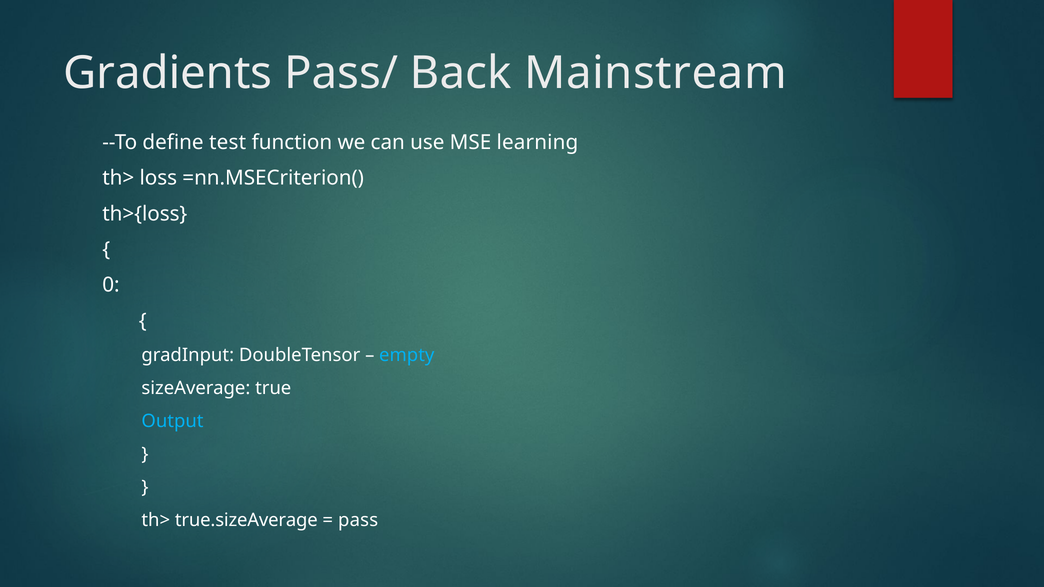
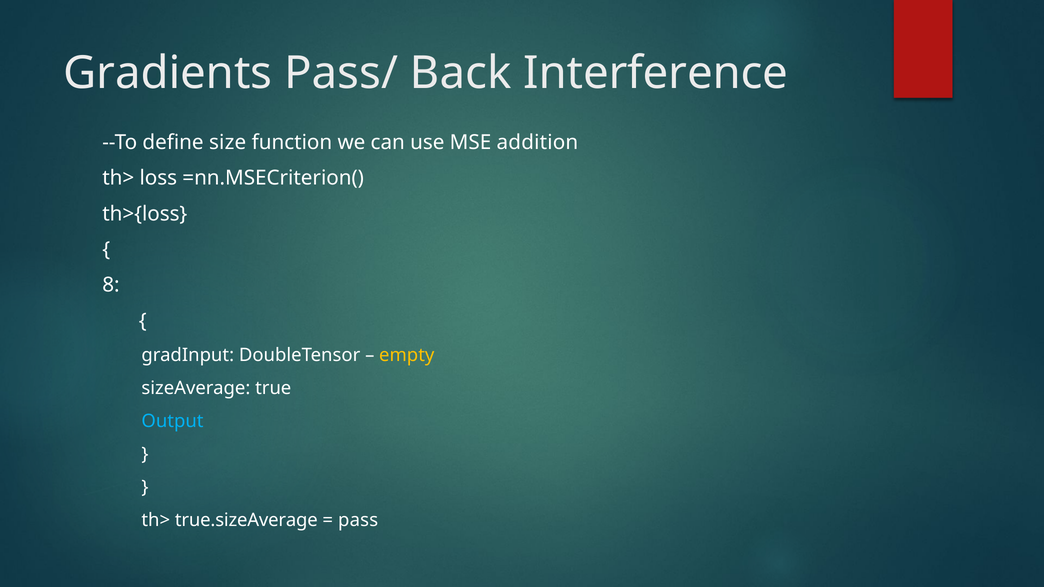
Mainstream: Mainstream -> Interference (656, 73)
test: test -> size (228, 143)
learning: learning -> addition (537, 143)
0: 0 -> 8 (111, 285)
empty colour: light blue -> yellow (407, 355)
